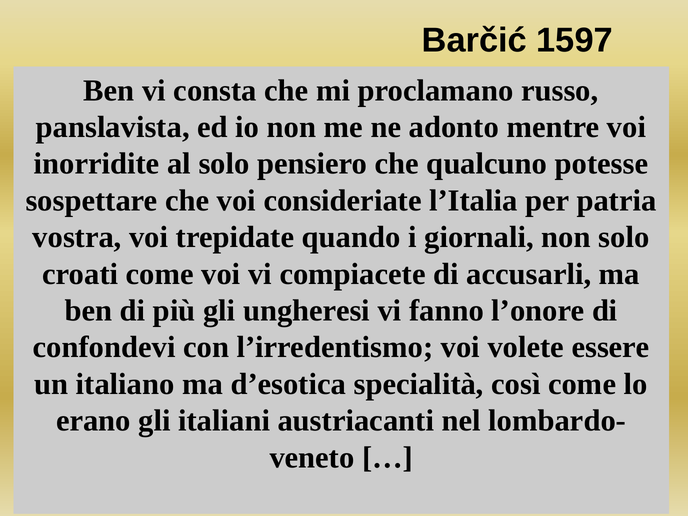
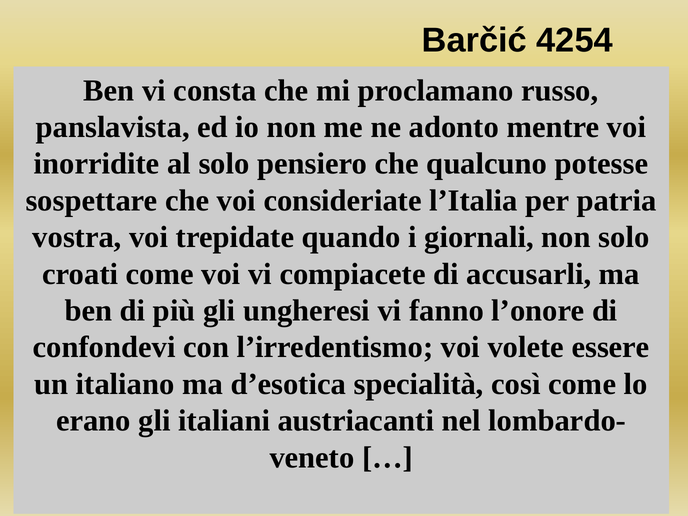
1597: 1597 -> 4254 (575, 41)
